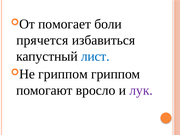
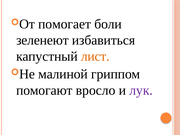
прячется: прячется -> зеленеют (42, 40)
лист colour: blue -> orange (95, 56)
Не гриппом: гриппом -> малиной (63, 74)
